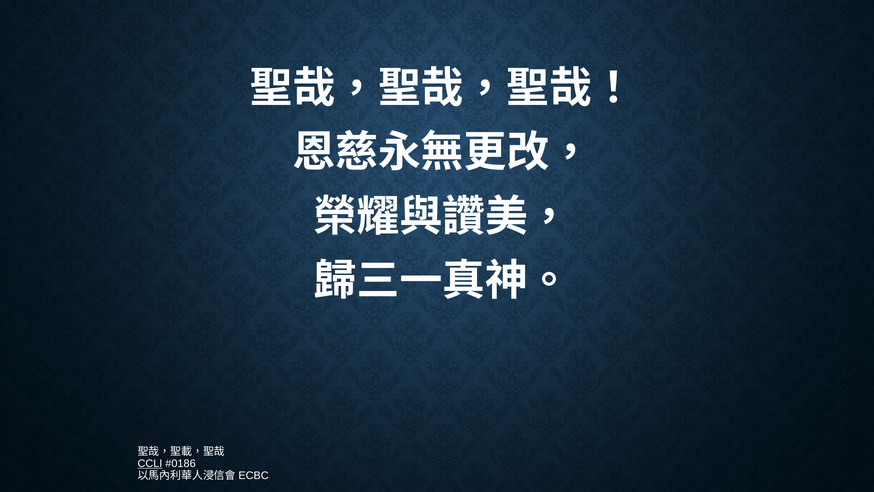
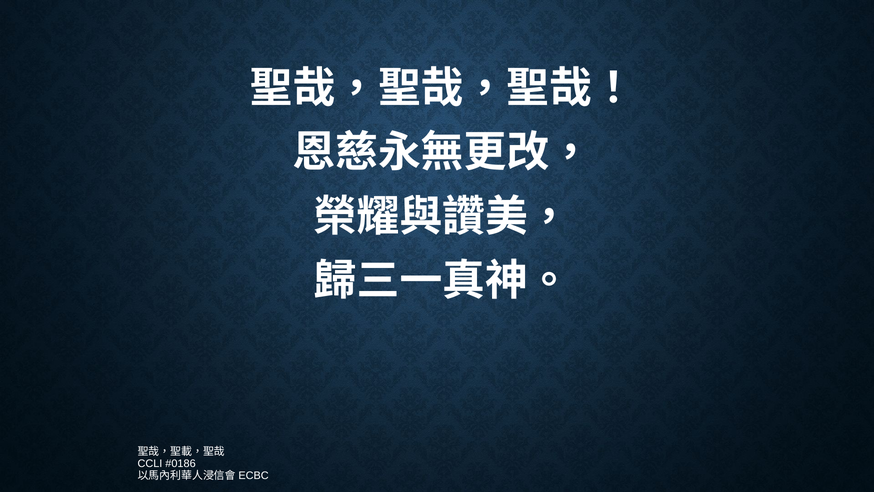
CCLI underline: present -> none (150, 463)
